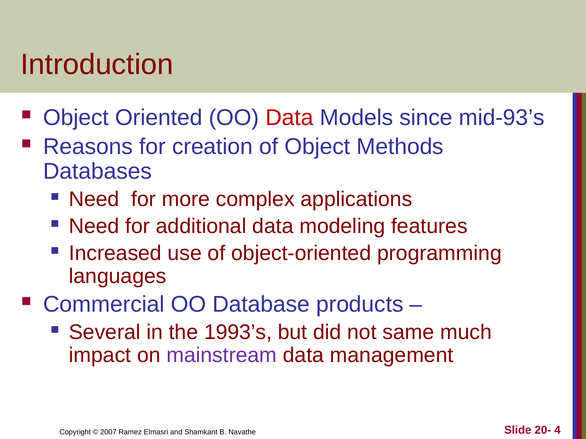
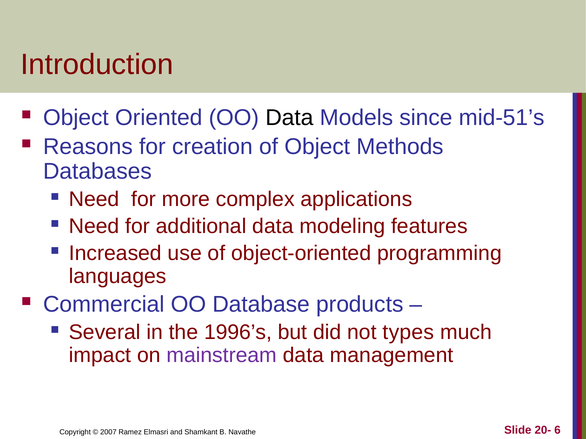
Data colour: red -> black (289, 118)
mid-93’s: mid-93’s -> mid-51’s (502, 118)
1993’s: 1993’s -> 1996’s (238, 333)
same: same -> types (408, 333)
4: 4 -> 6 (557, 431)
